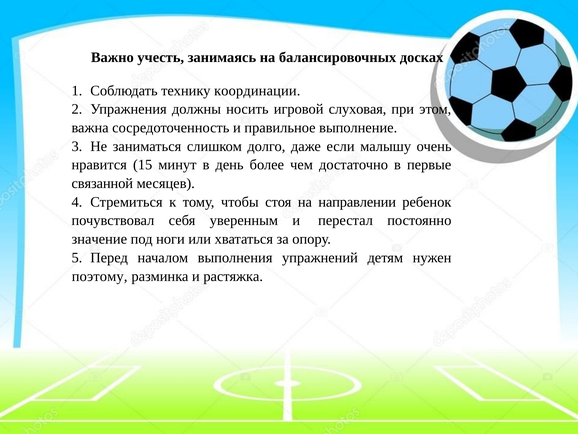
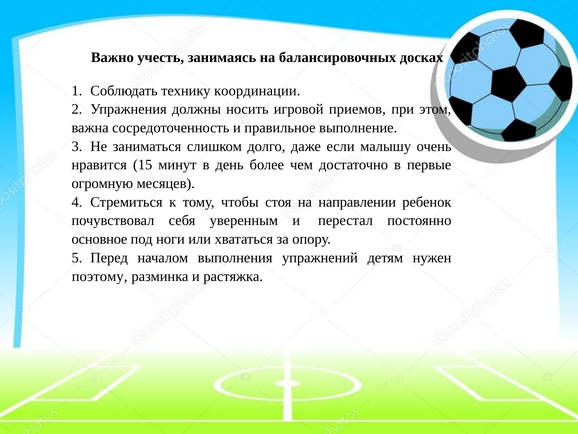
слуховая: слуховая -> приемов (357, 109)
связанной: связанной -> огромную (102, 183)
значение: значение -> основное (99, 239)
